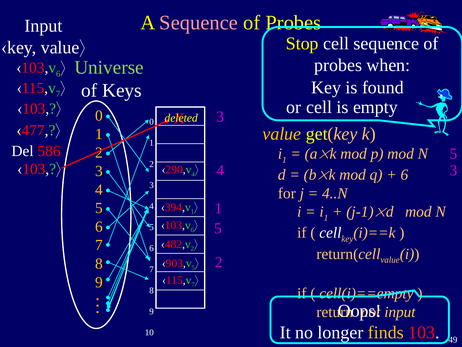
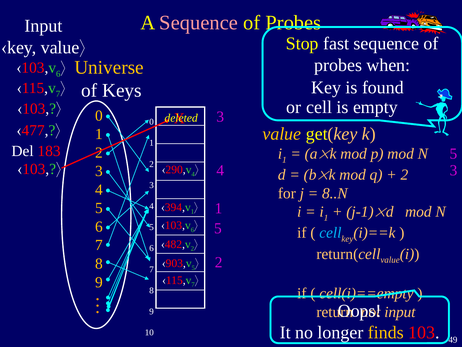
Stop cell: cell -> fast (336, 44)
Universe colour: light green -> yellow (109, 67)
586: 586 -> 183 (49, 151)
6: 6 -> 2 (404, 175)
4..N: 4..N -> 8..N (335, 193)
cell colour: white -> light blue (330, 233)
